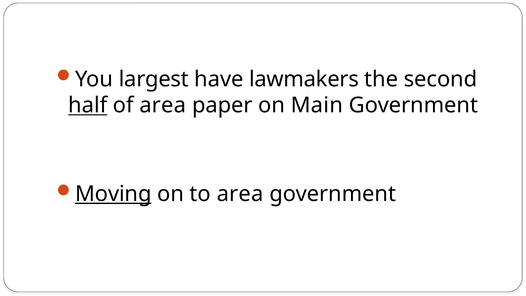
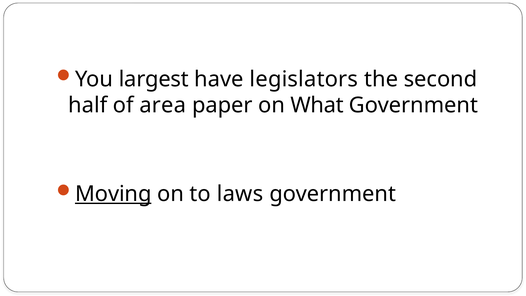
lawmakers: lawmakers -> legislators (304, 79)
half underline: present -> none (88, 105)
Main: Main -> What (317, 105)
to area: area -> laws (240, 194)
